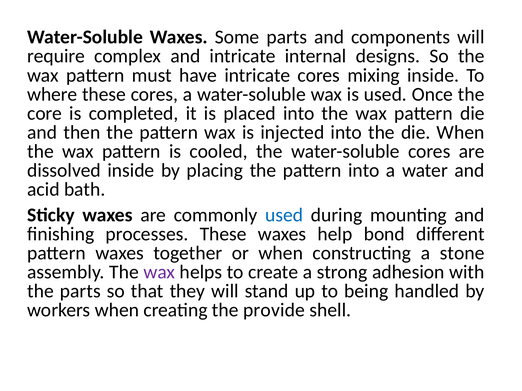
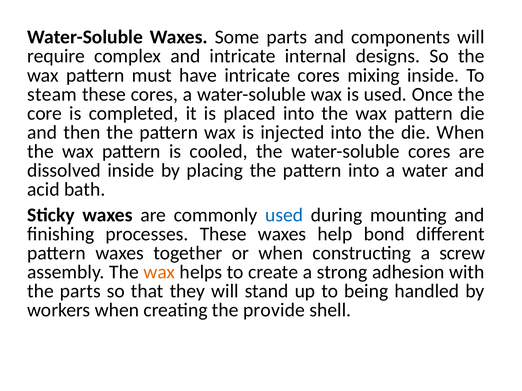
where: where -> steam (52, 94)
stone: stone -> screw (462, 253)
wax colour: purple -> orange (159, 272)
